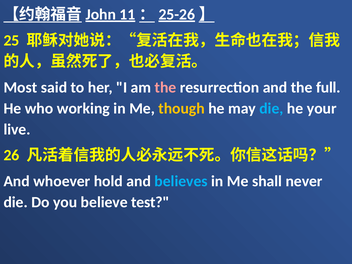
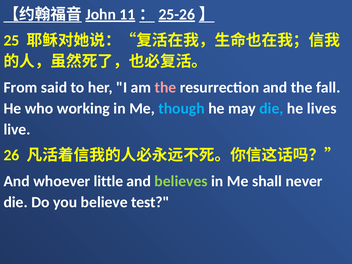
Most: Most -> From (20, 87)
full: full -> fall (328, 87)
though colour: yellow -> light blue (182, 108)
your: your -> lives (322, 108)
hold: hold -> little (108, 181)
believes colour: light blue -> light green (181, 181)
